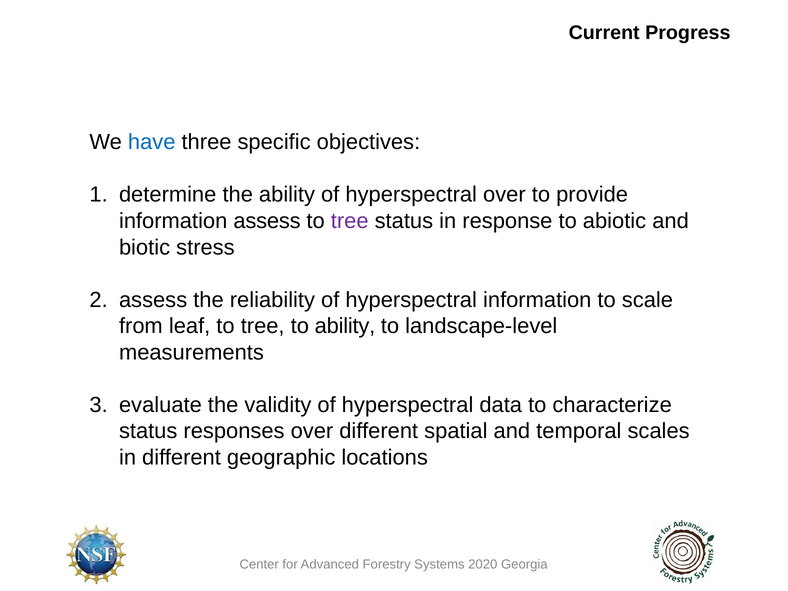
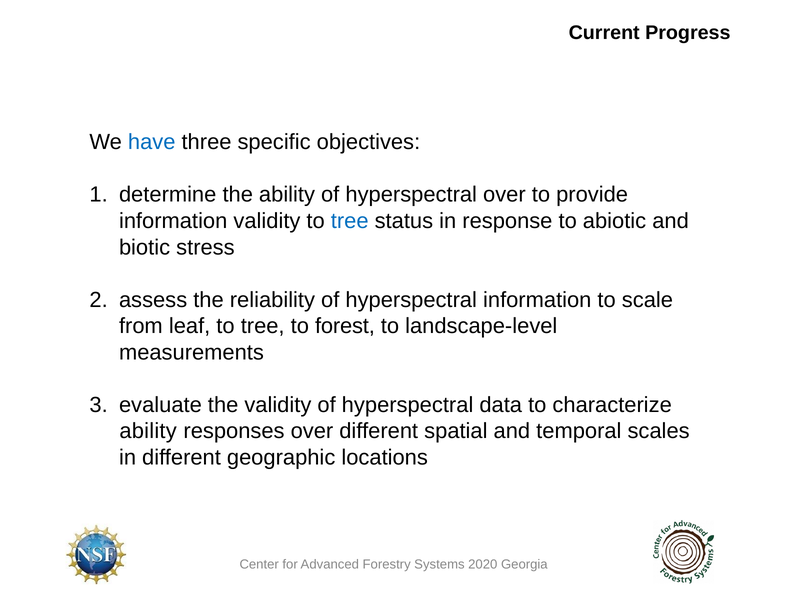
information assess: assess -> validity (267, 221)
tree colour: purple -> blue (350, 221)
to ability: ability -> forest (345, 326)
status: status -> ability (148, 431)
